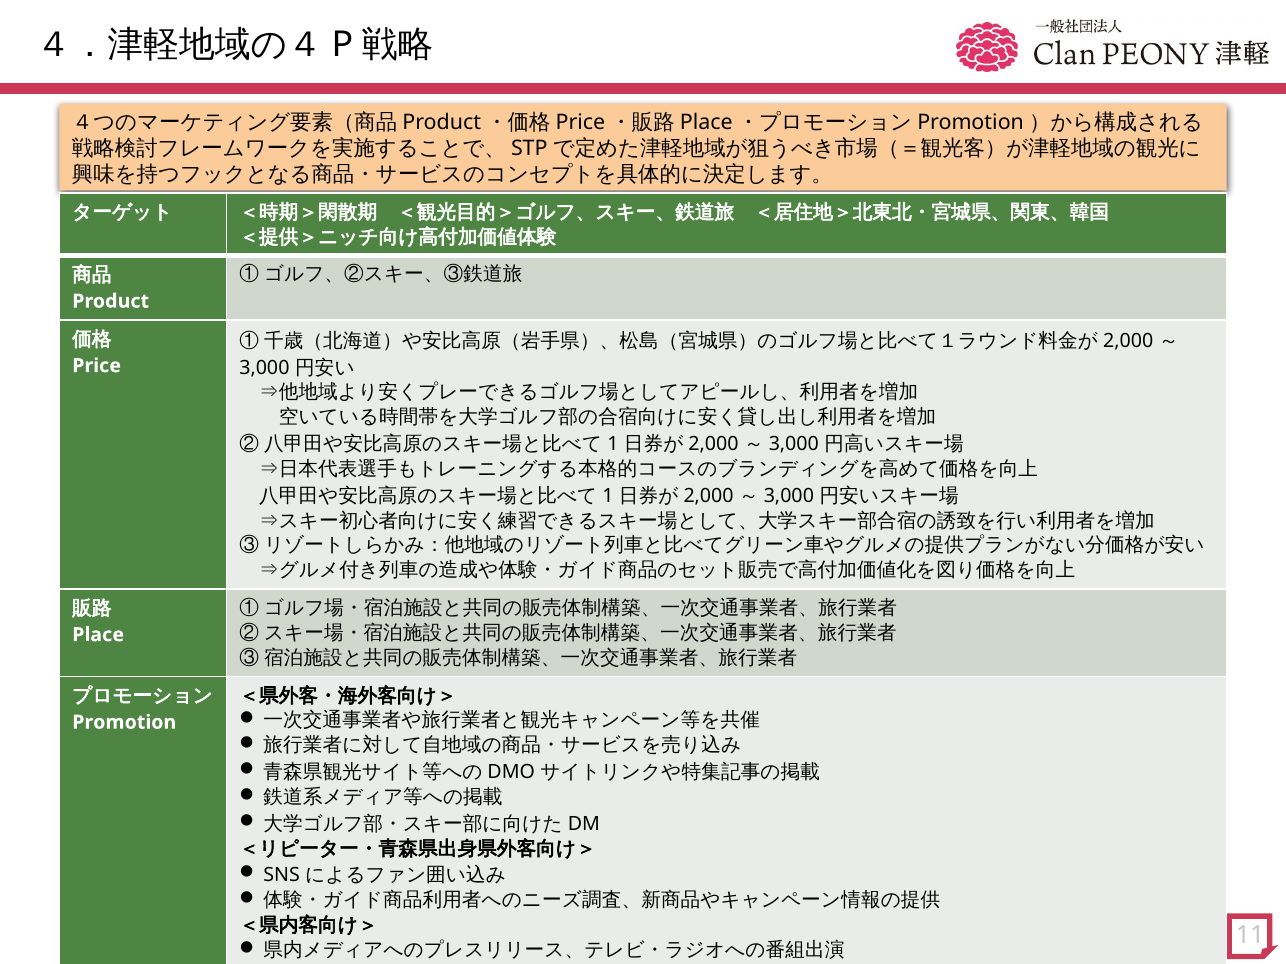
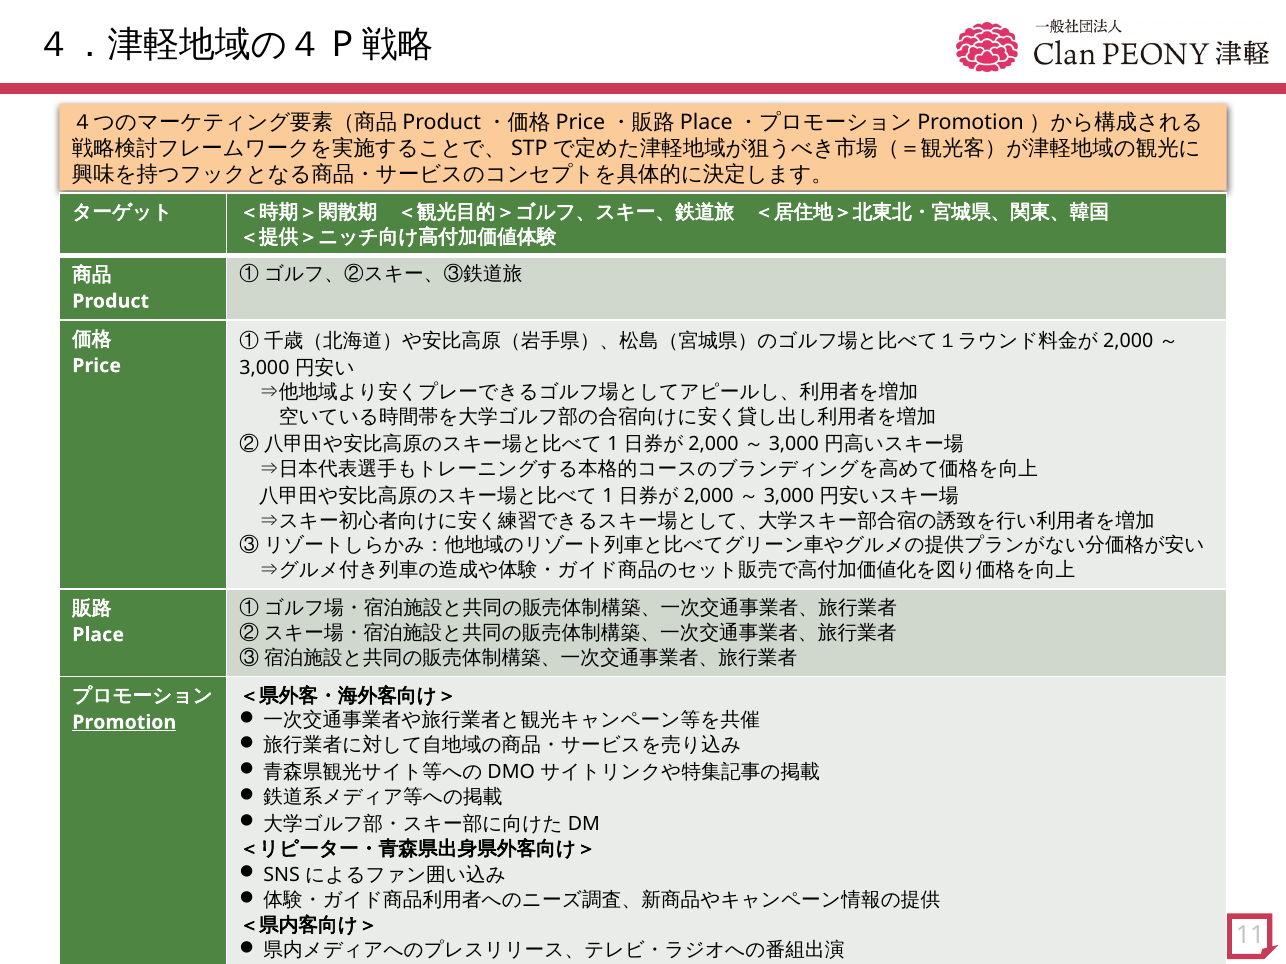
Promotion underline: none -> present (124, 723)
